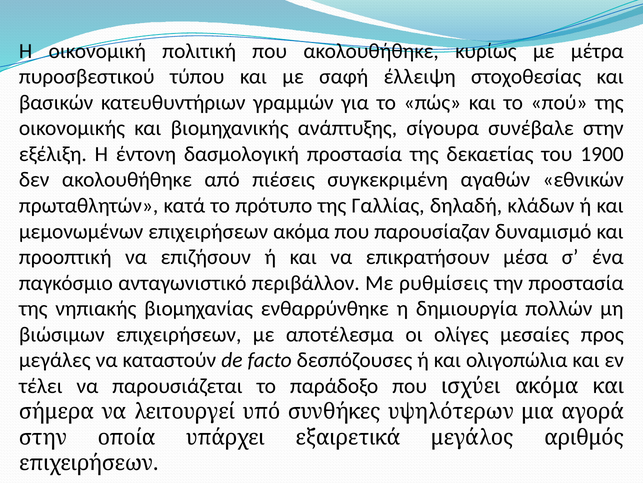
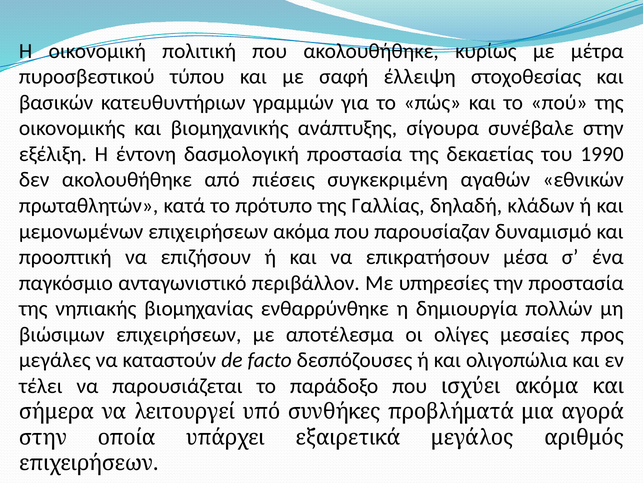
1900: 1900 -> 1990 (602, 154)
ρυθμίσεις: ρυθμίσεις -> υπηρεσίες (444, 283)
υψηλότερων: υψηλότερων -> προβλήματά (451, 411)
